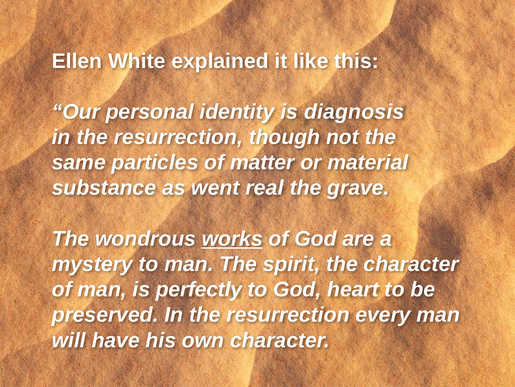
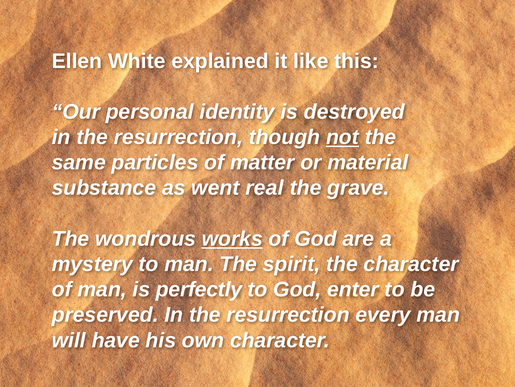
diagnosis: diagnosis -> destroyed (354, 112)
not underline: none -> present (342, 137)
heart: heart -> enter (353, 289)
